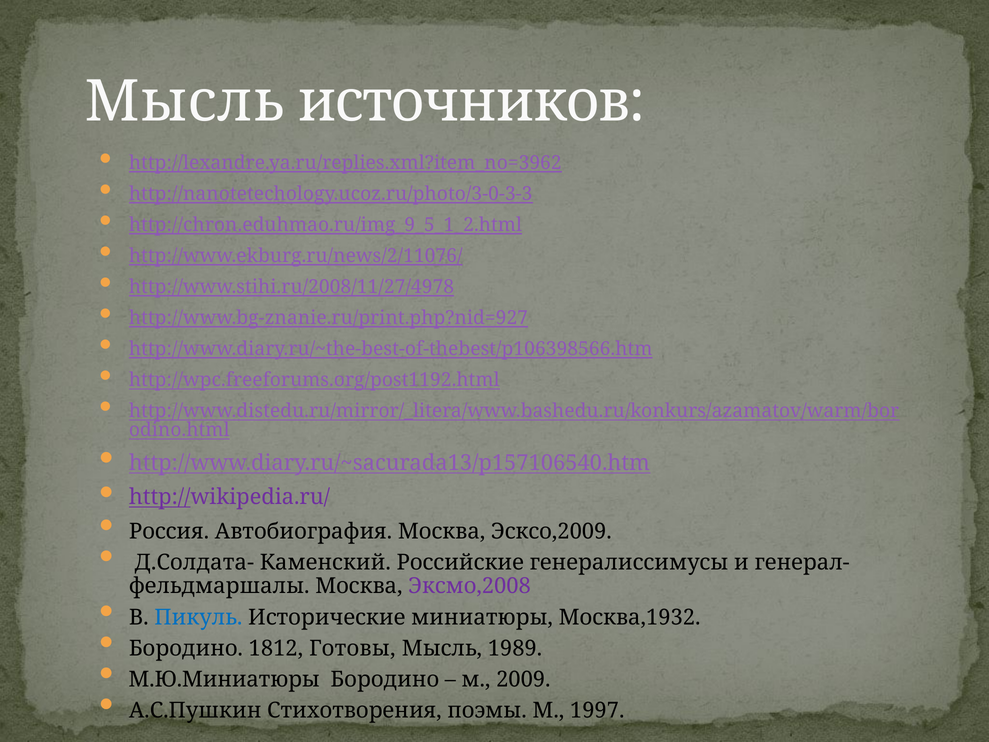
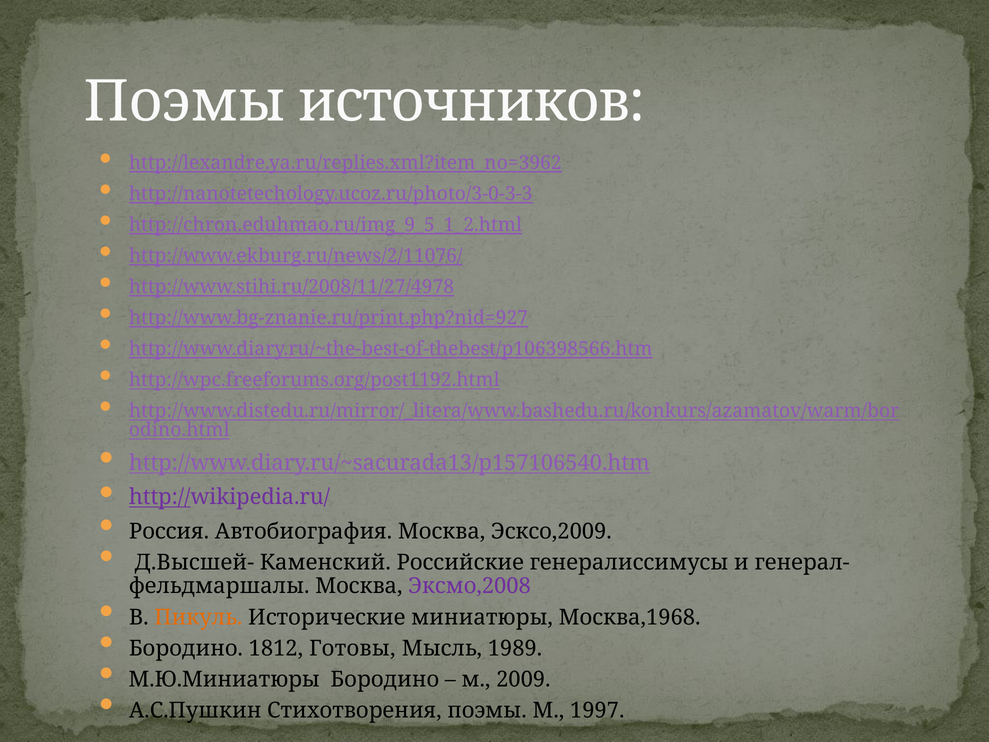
Мысль: Мысль -> Поэмы (185, 102)
Д.Солдата-: Д.Солдата- -> Д.Высшей- (194, 562)
Пикуль colour: blue -> orange (198, 617)
Москва,1932: Москва,1932 -> Москва,1968 (630, 617)
